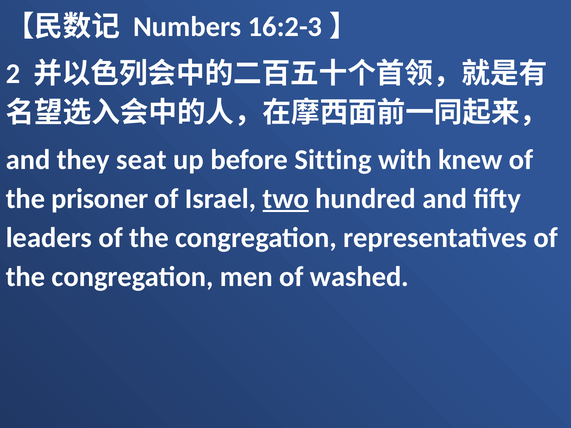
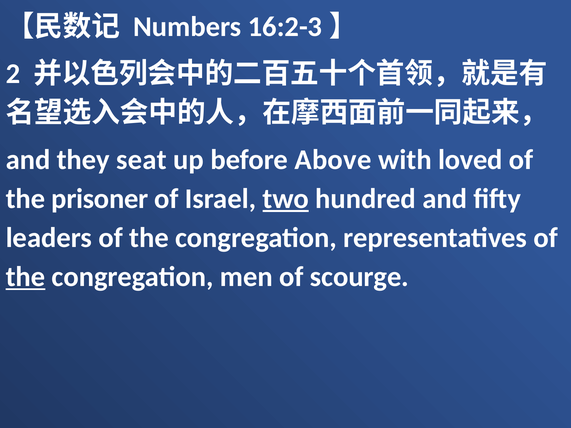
Sitting: Sitting -> Above (333, 160)
knew: knew -> loved (470, 160)
the underline: none -> present (25, 277)
washed: washed -> scourge (359, 277)
